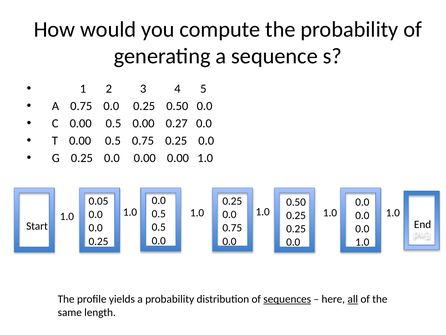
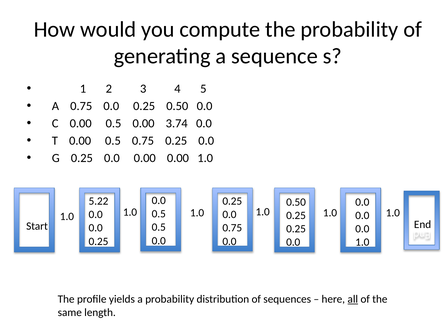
0.27: 0.27 -> 3.74 (177, 123)
0.05: 0.05 -> 5.22 (98, 201)
sequences underline: present -> none (287, 299)
